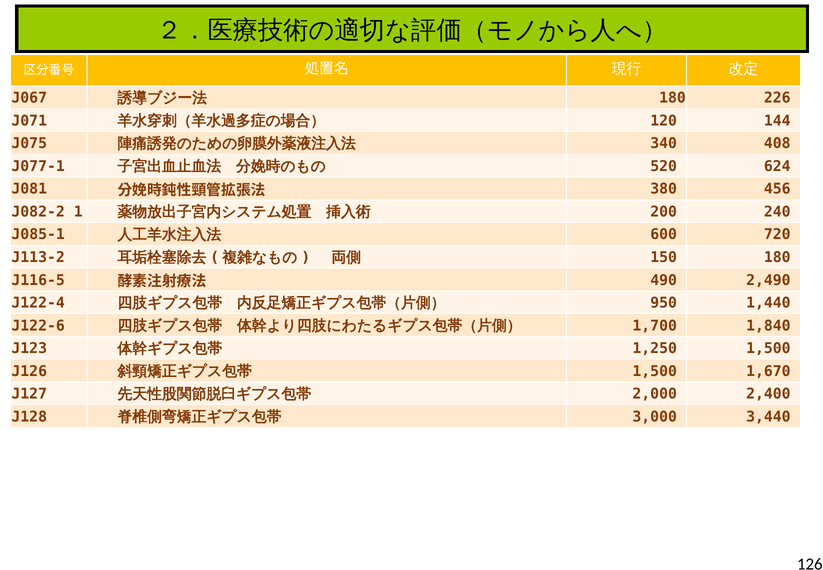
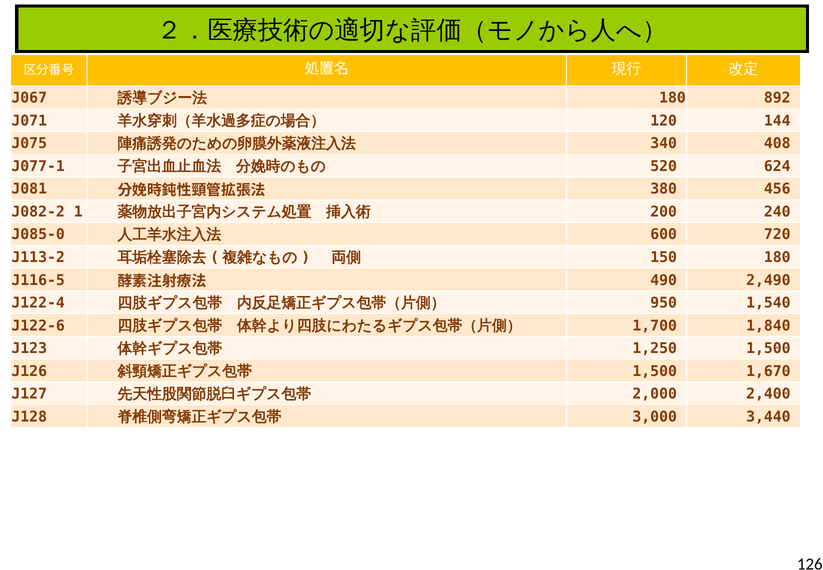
226: 226 -> 892 (777, 98)
J085-1: J085-1 -> J085-0 (38, 234)
1,440: 1,440 -> 1,540 (768, 303)
